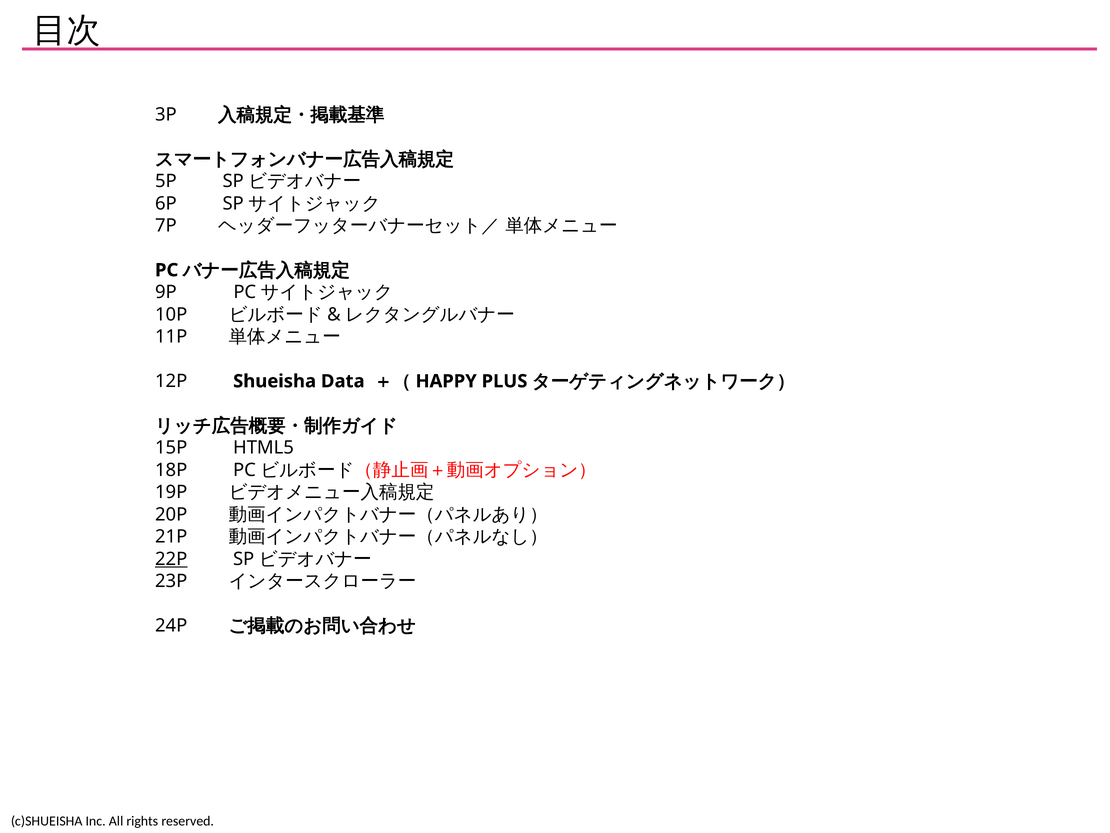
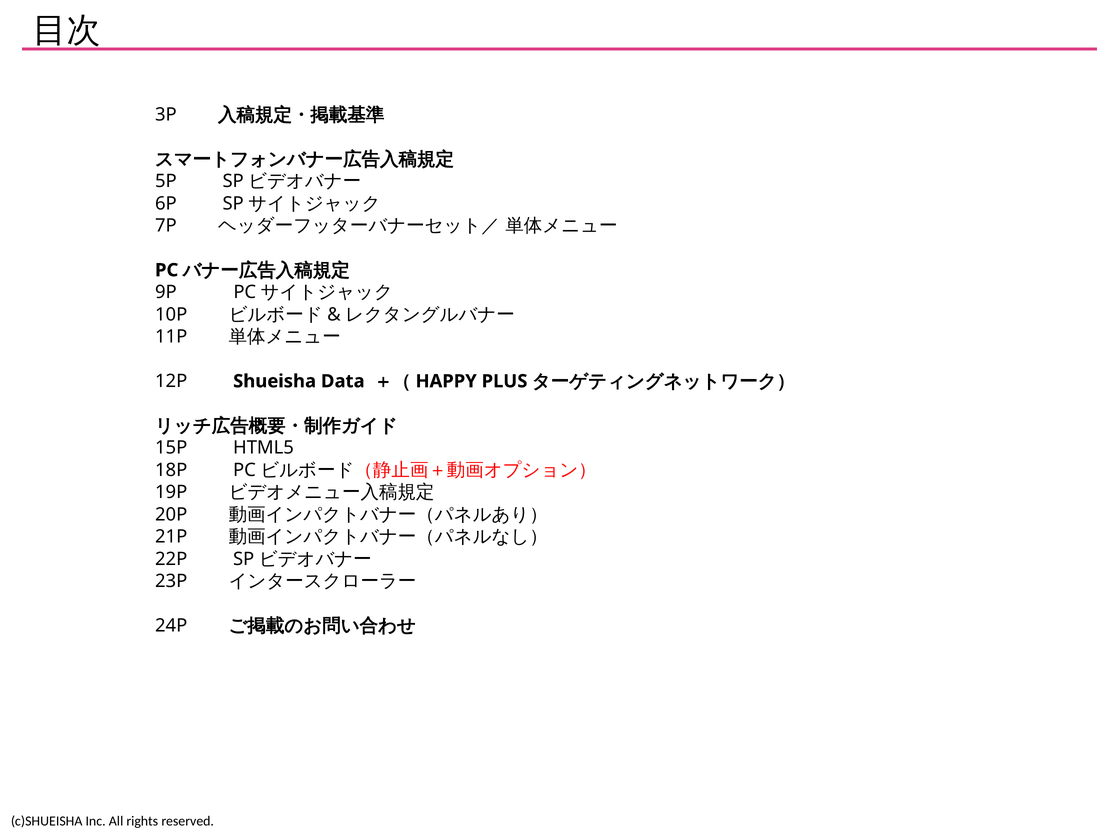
22P underline: present -> none (171, 559)
